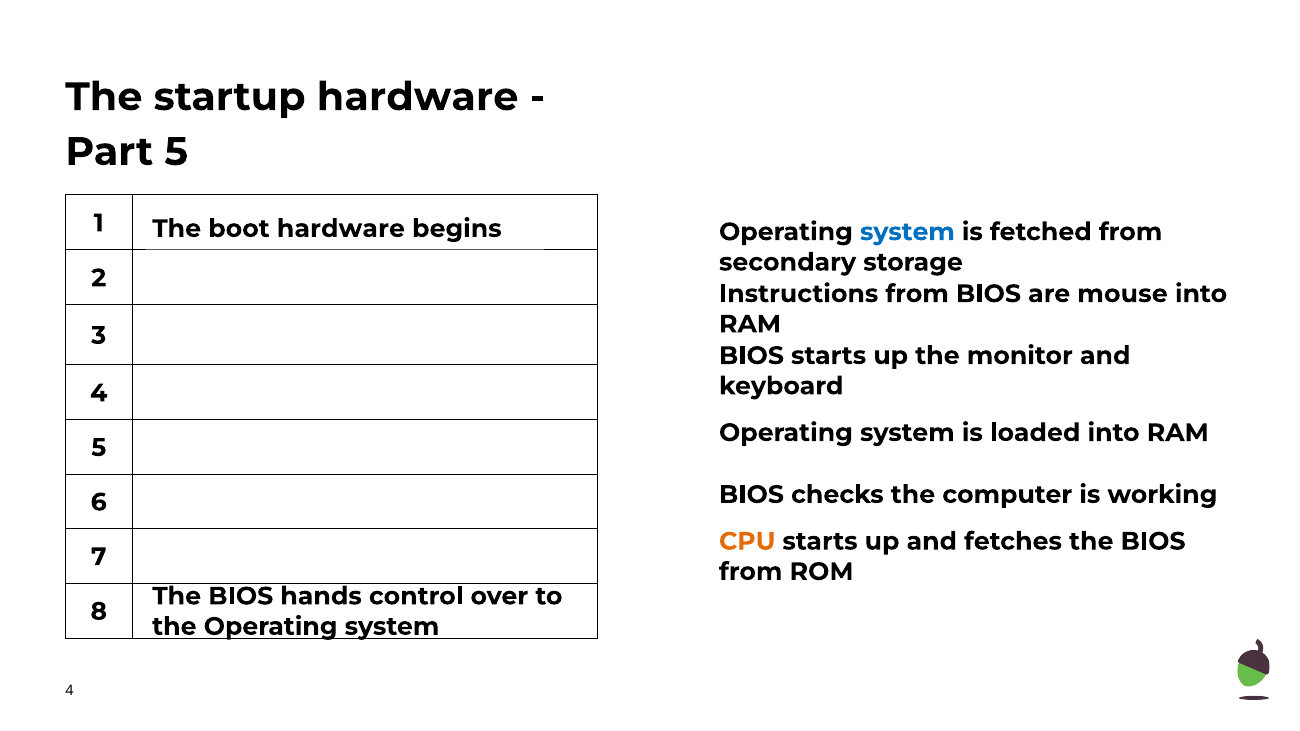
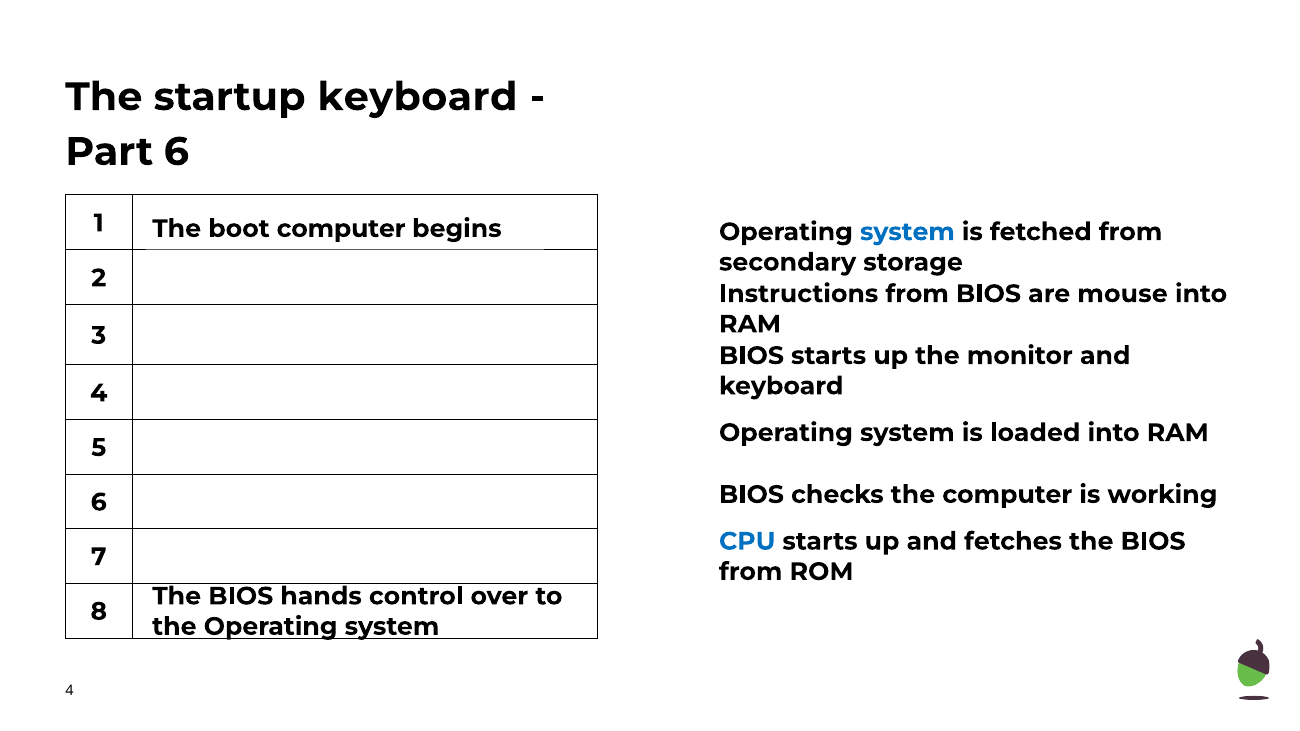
startup hardware: hardware -> keyboard (417, 97)
Part 5: 5 -> 6 (176, 152)
boot hardware: hardware -> computer (341, 229)
CPU colour: orange -> blue (747, 541)
